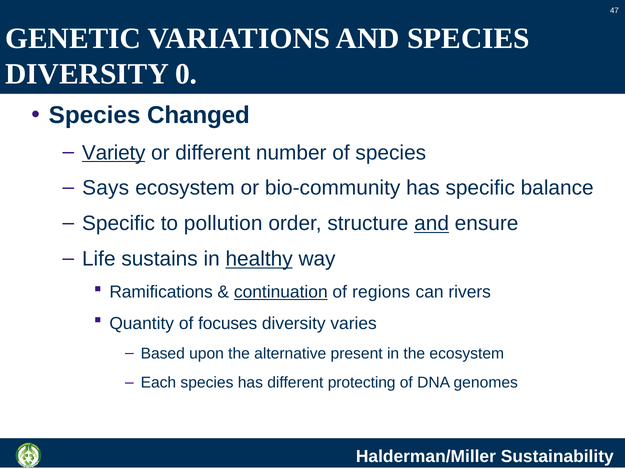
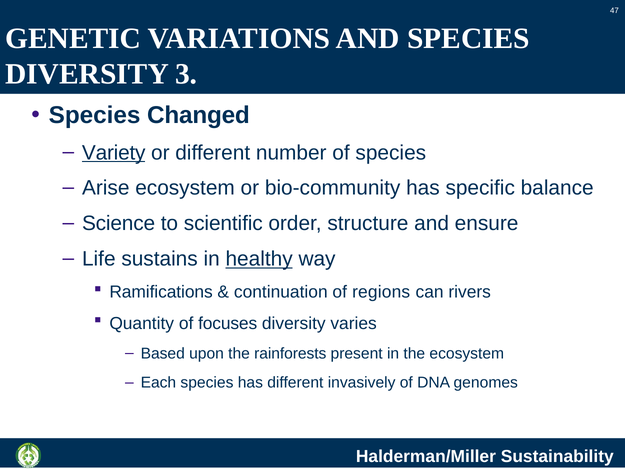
0: 0 -> 3 (186, 74)
Says: Says -> Arise (106, 188)
Specific: Specific -> Science (119, 223)
pollution: pollution -> scientific (223, 223)
and underline: present -> none (432, 223)
continuation underline: present -> none (281, 292)
alternative: alternative -> rainforests (290, 353)
protecting: protecting -> invasively (362, 383)
